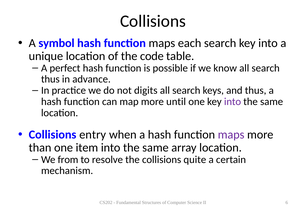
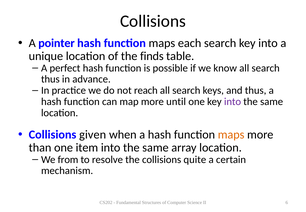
symbol: symbol -> pointer (56, 43)
code: code -> finds (152, 56)
digits: digits -> reach (146, 90)
entry: entry -> given (93, 135)
maps colour: purple -> orange (231, 135)
